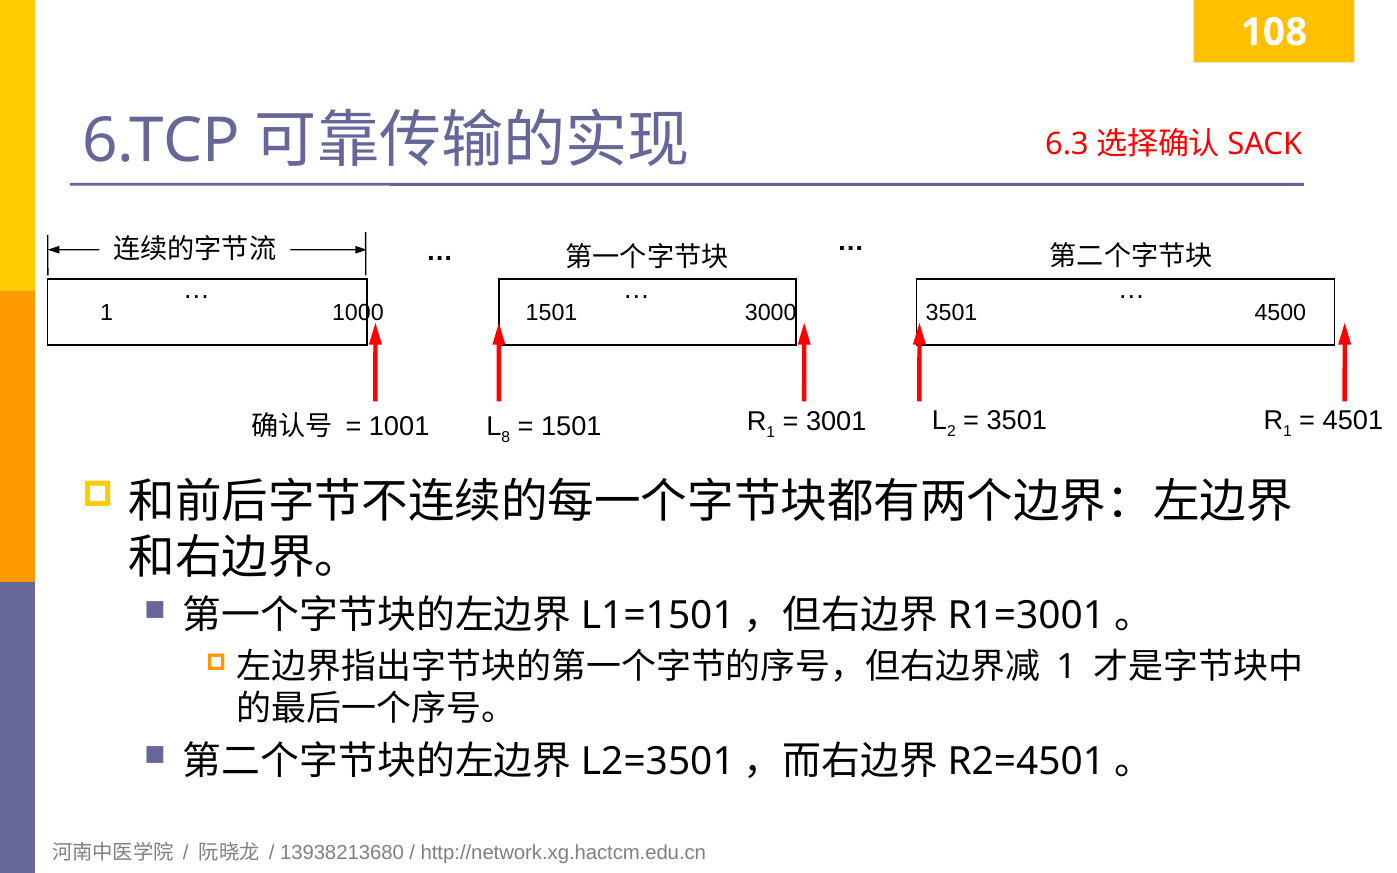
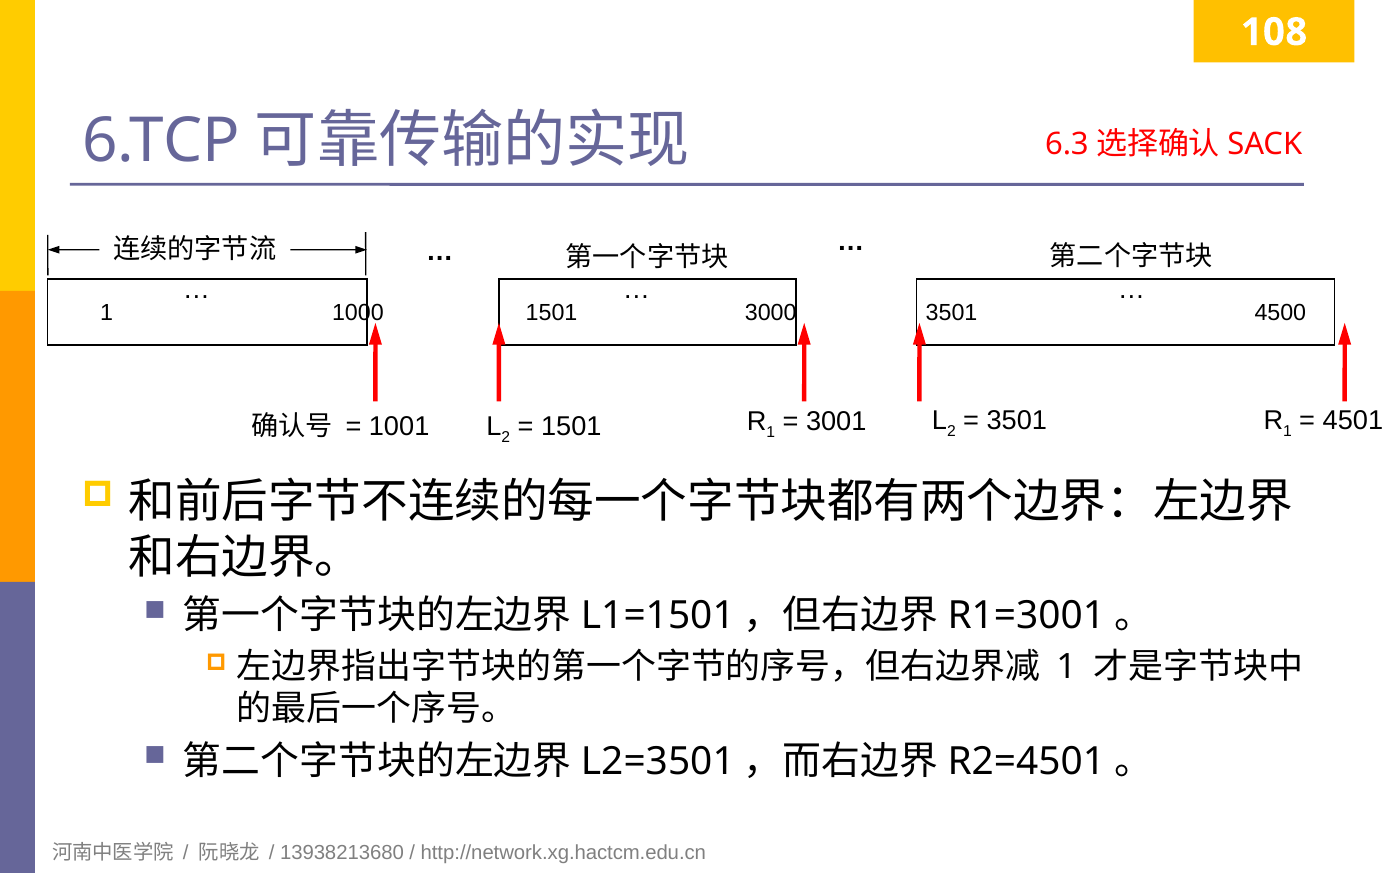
8: 8 -> 2 (506, 437)
